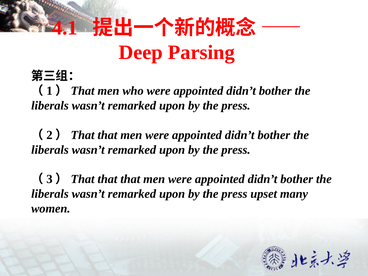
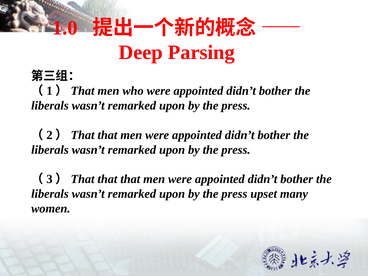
4.1: 4.1 -> 1.0 (65, 28)
